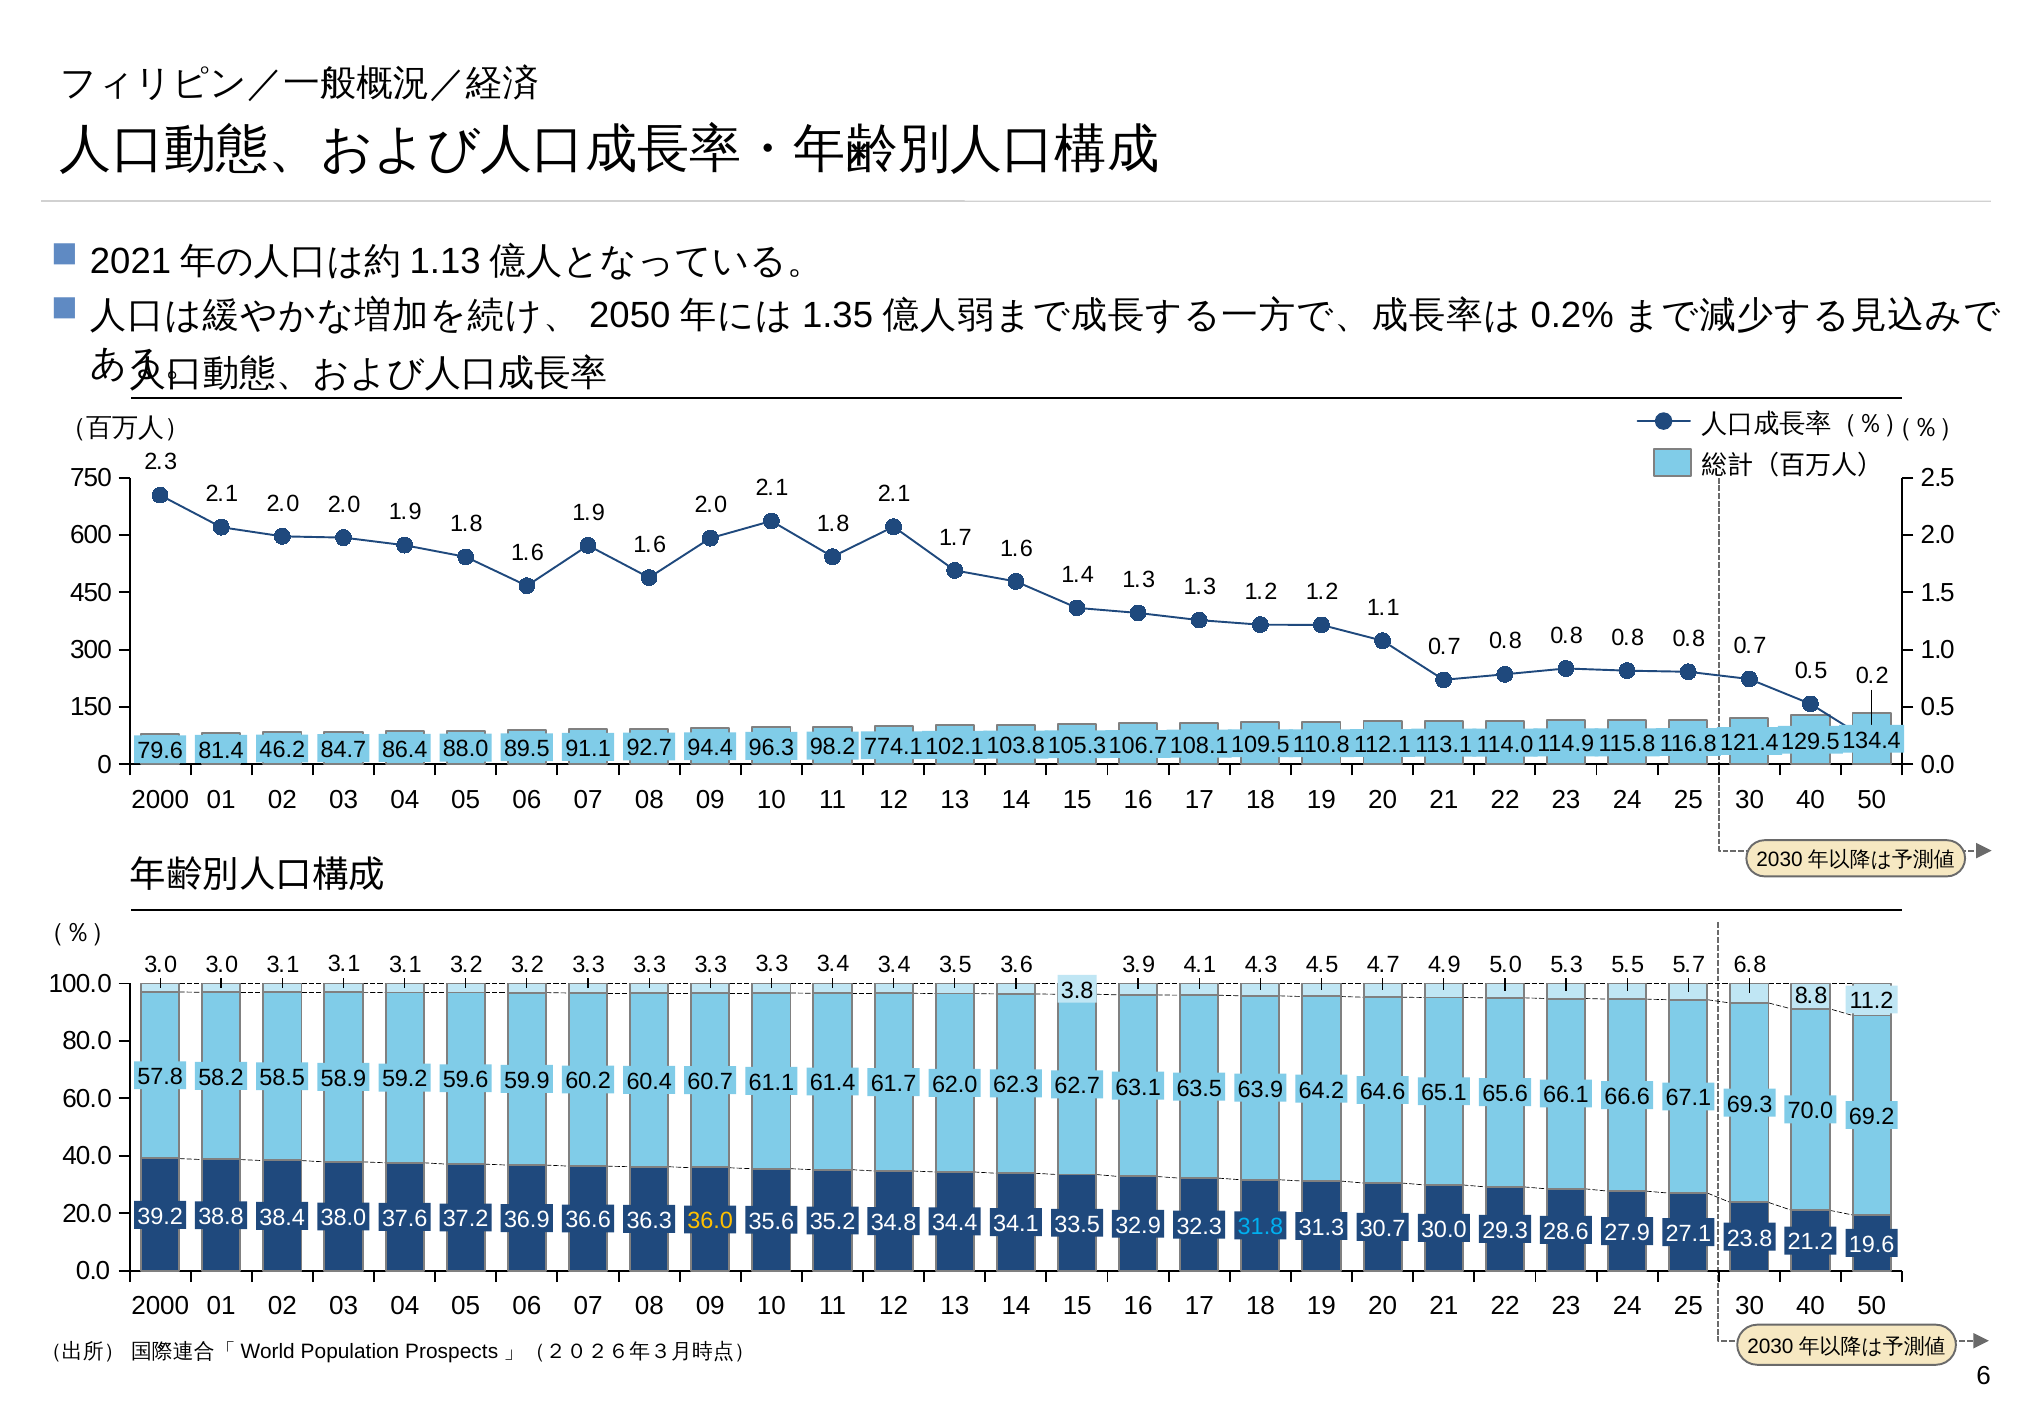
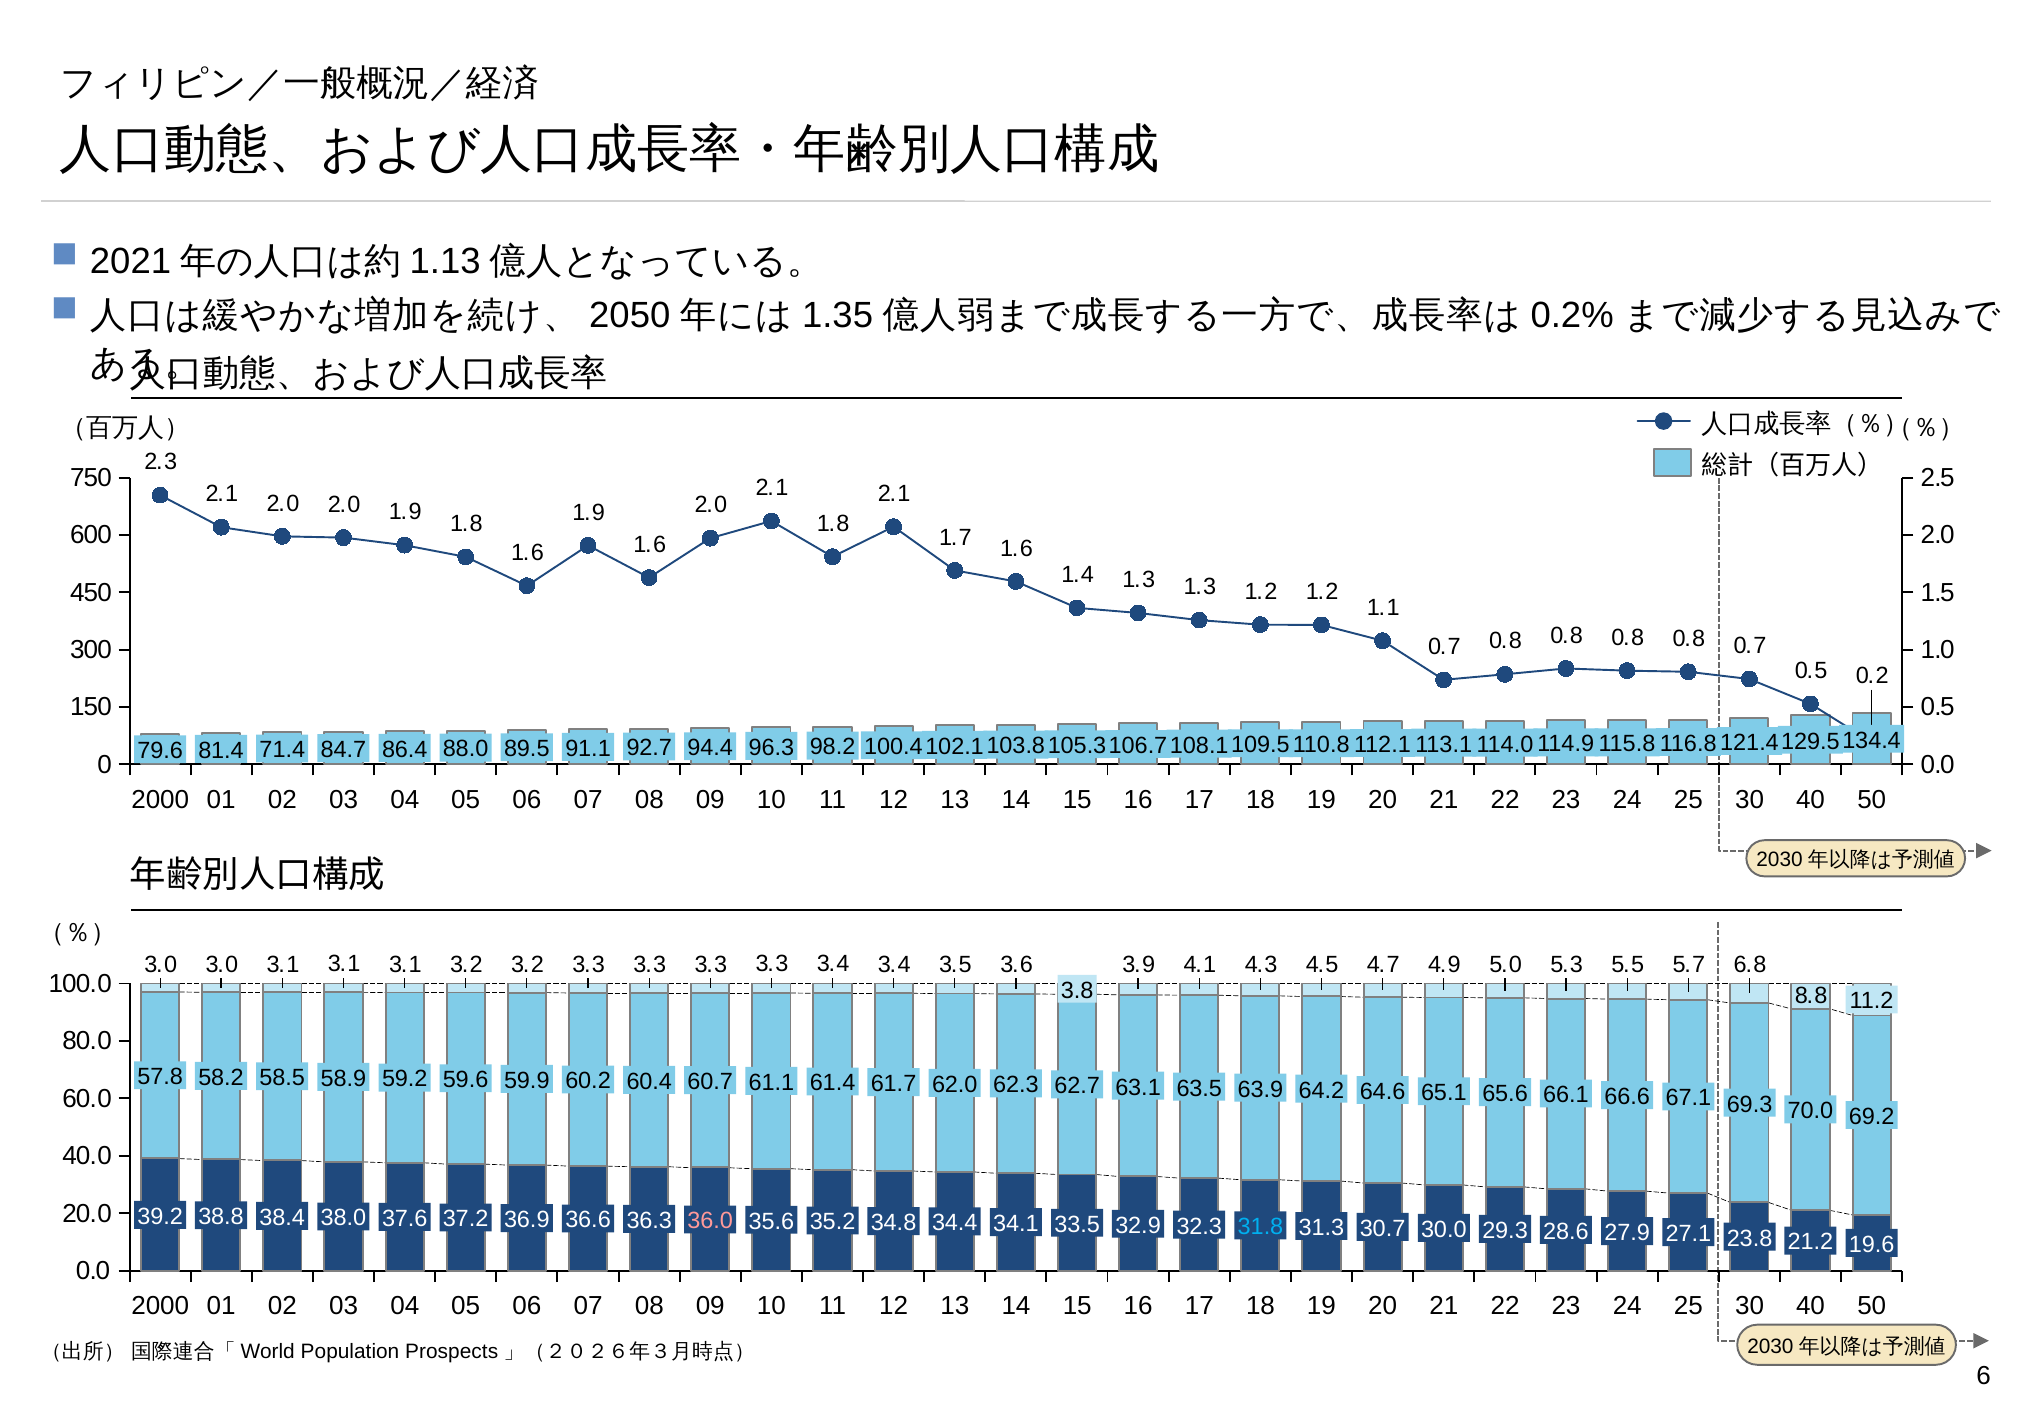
774.1: 774.1 -> 100.4 (893, 747)
46.2: 46.2 -> 71.4 (282, 751)
36.0 colour: yellow -> pink (710, 1222)
